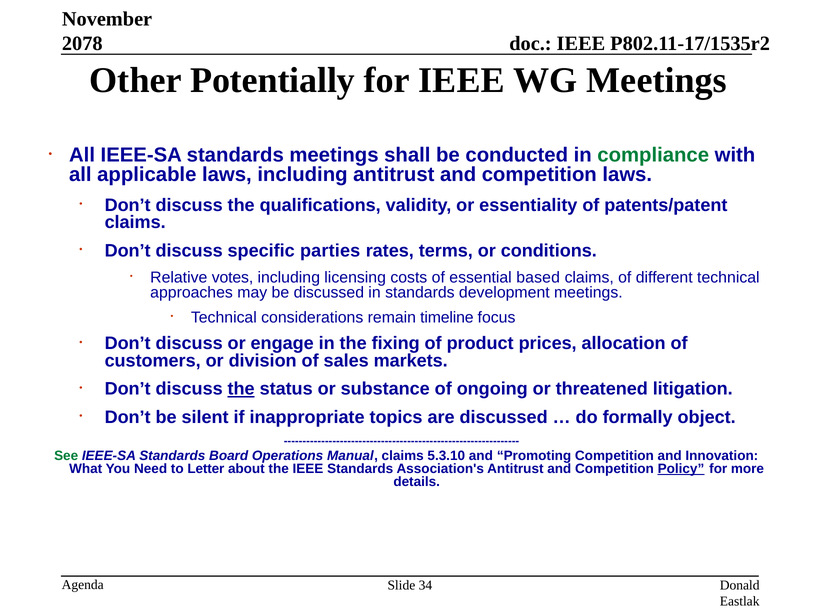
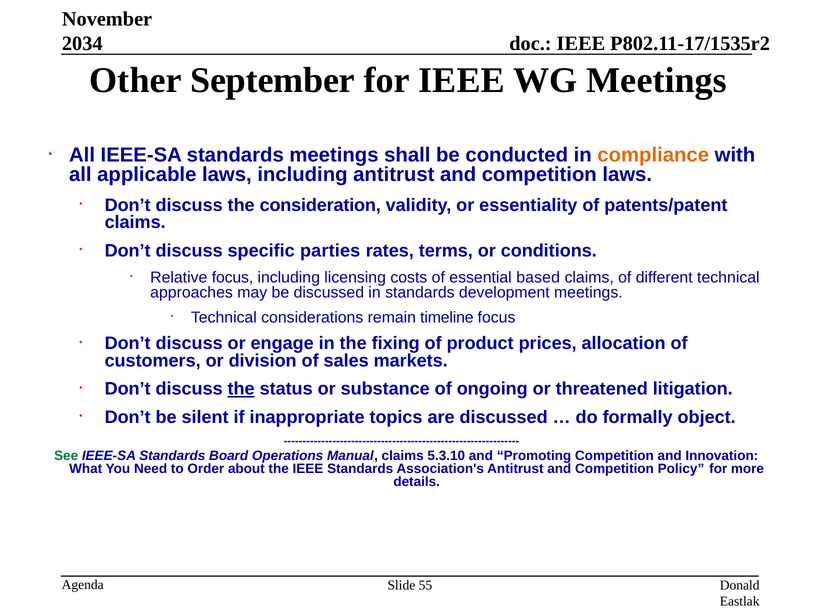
2078: 2078 -> 2034 (82, 43)
Potentially: Potentially -> September (273, 80)
compliance colour: green -> orange (653, 155)
qualifications: qualifications -> consideration (320, 205)
Relative votes: votes -> focus (233, 277)
Letter: Letter -> Order (206, 468)
Policy underline: present -> none (681, 468)
34: 34 -> 55 (425, 585)
